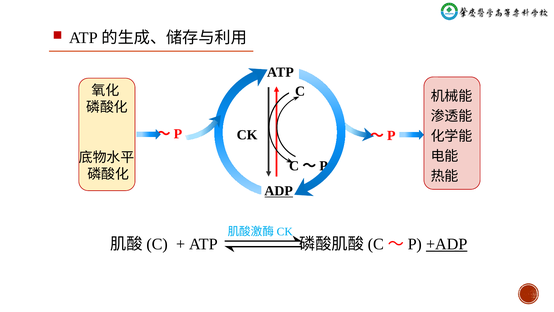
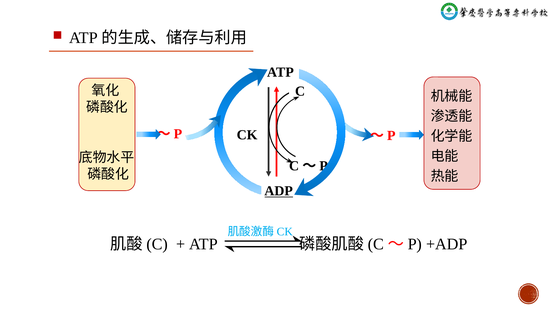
+ADP underline: present -> none (447, 244)
